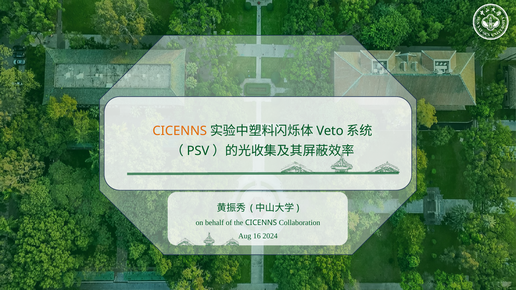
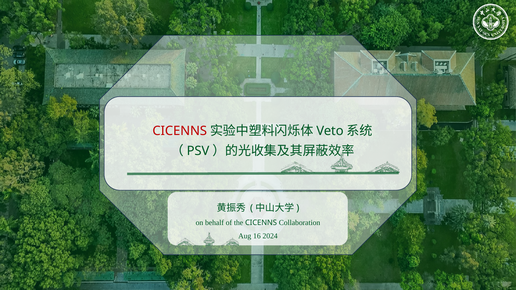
CICENNS colour: orange -> red (180, 131)
